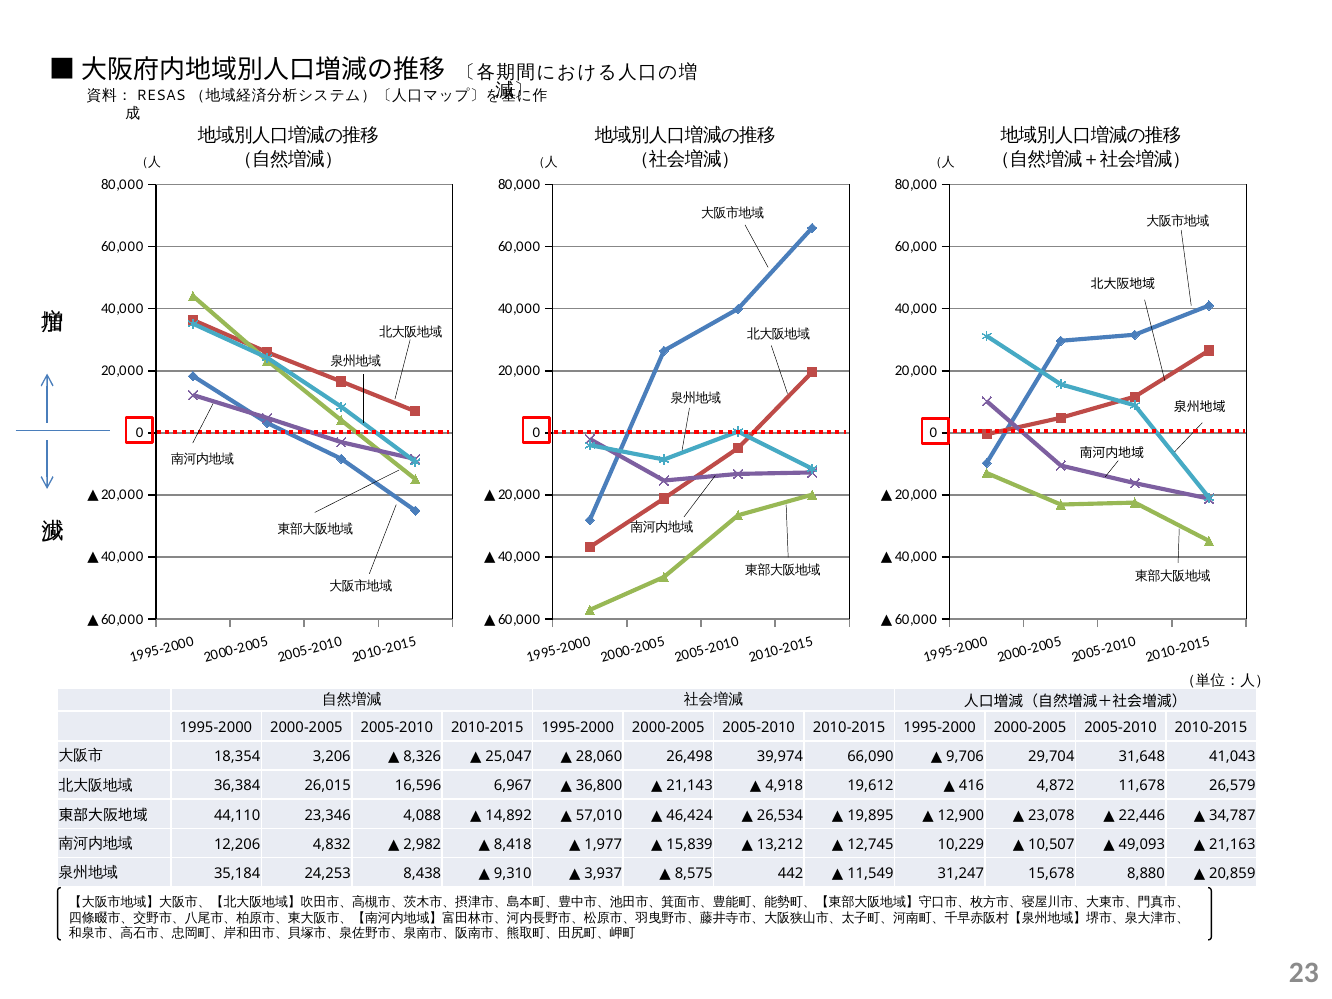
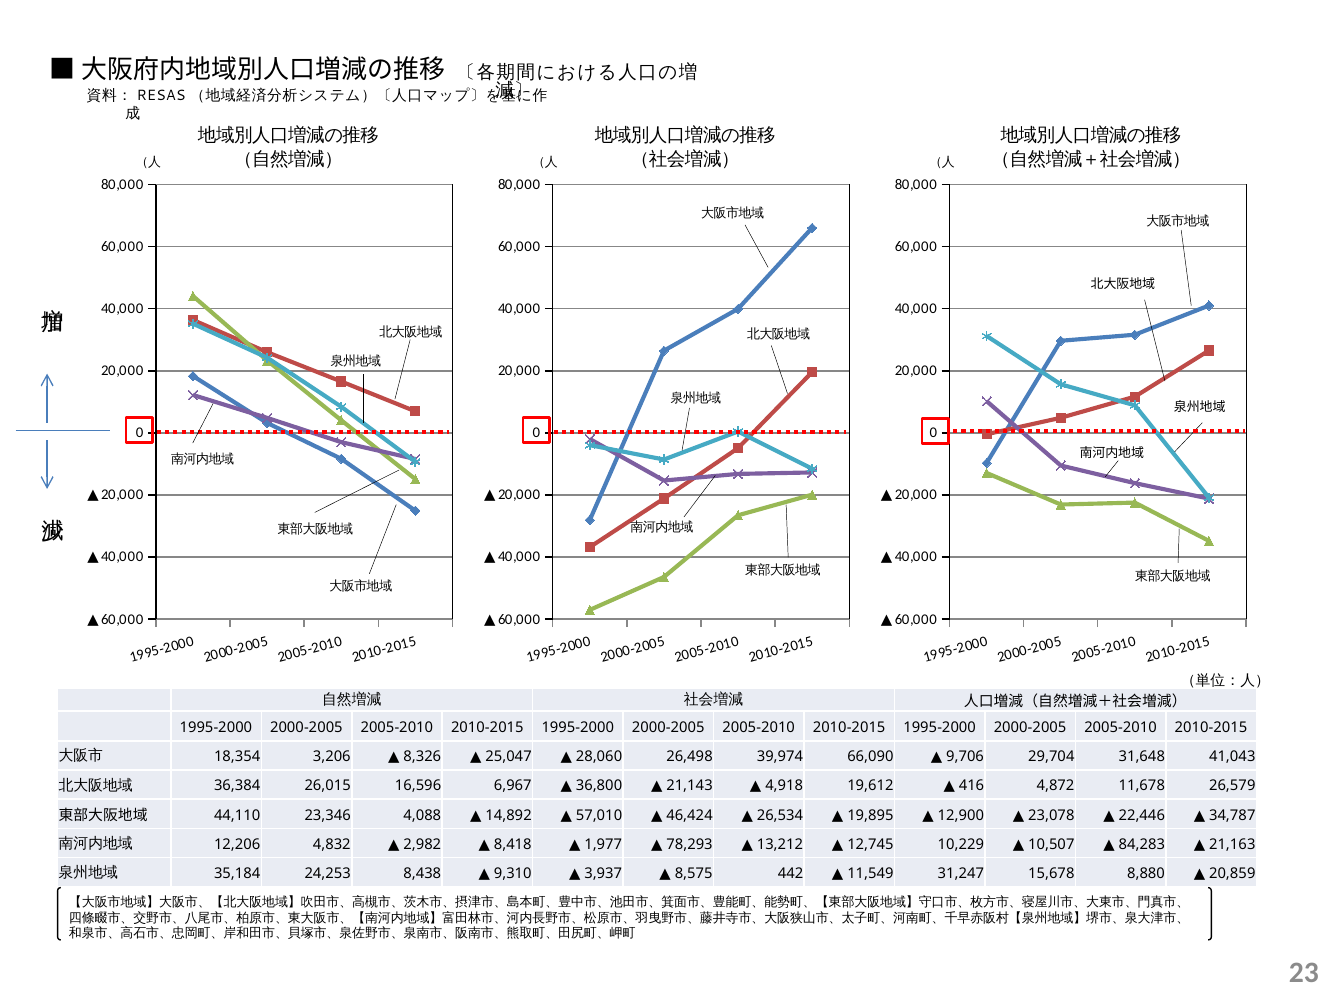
15,839: 15,839 -> 78,293 (690, 844)
49,093: 49,093 -> 84,283 (1142, 844)
